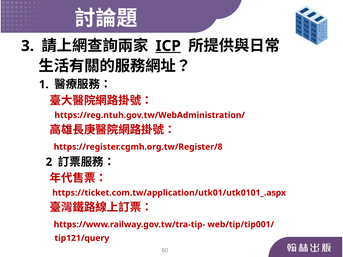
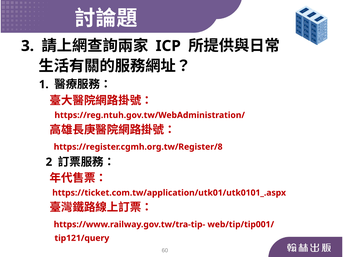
ICP underline: present -> none (168, 46)
